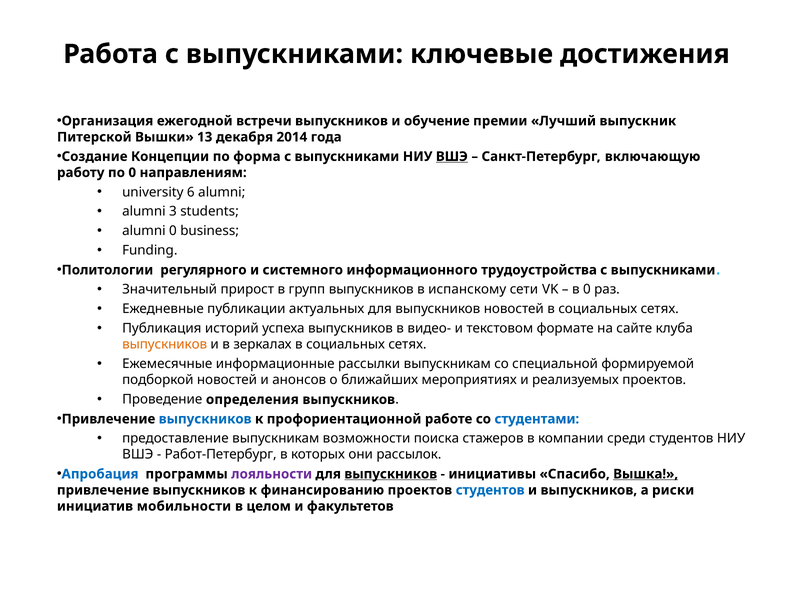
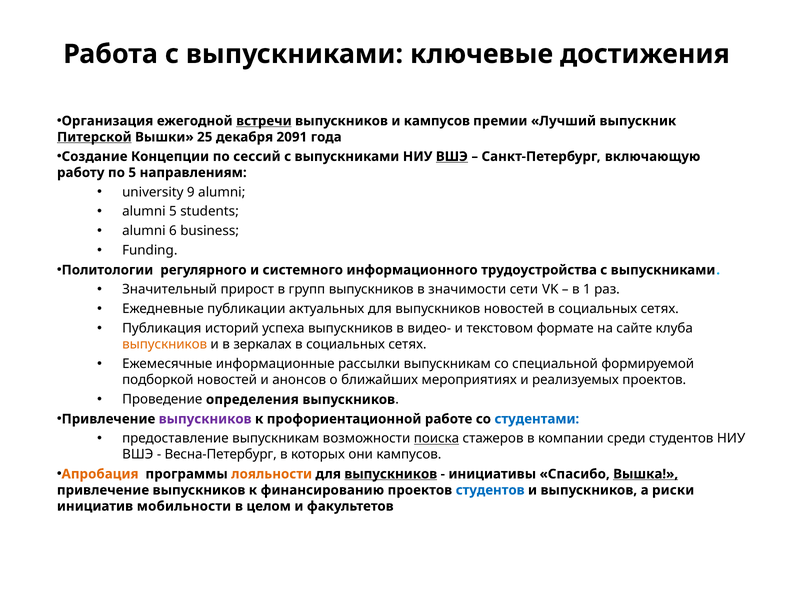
встречи underline: none -> present (264, 121)
и обучение: обучение -> кампусов (437, 121)
Питерской underline: none -> present (94, 137)
13: 13 -> 25 (205, 137)
2014: 2014 -> 2091 (292, 137)
форма: форма -> сессий (257, 156)
по 0: 0 -> 5 (132, 173)
6: 6 -> 9 (191, 192)
alumni 3: 3 -> 5 (173, 211)
alumni 0: 0 -> 6 (173, 231)
испанскому: испанскому -> значимости (467, 289)
в 0: 0 -> 1 (587, 289)
выпускников colour: blue -> purple (205, 419)
поиска underline: none -> present (436, 438)
Работ-Петербург: Работ-Петербург -> Весна-Петербург (221, 454)
они рассылок: рассылок -> кампусов (409, 454)
Апробация colour: blue -> orange (100, 474)
лояльности colour: purple -> orange (272, 474)
